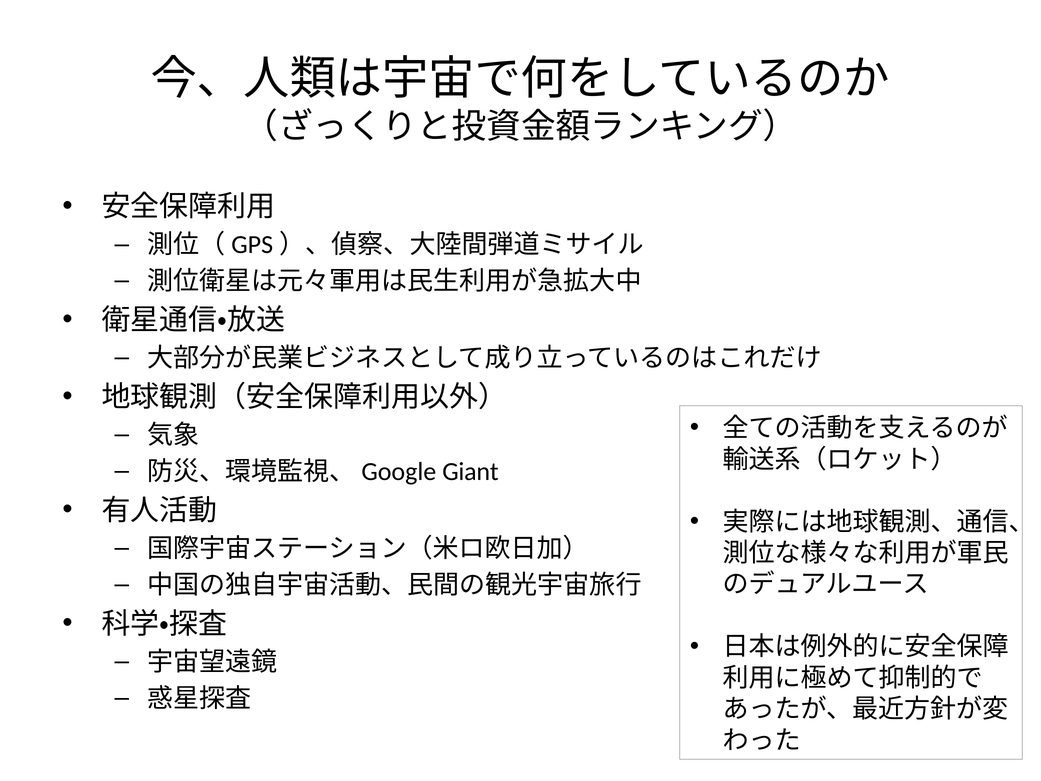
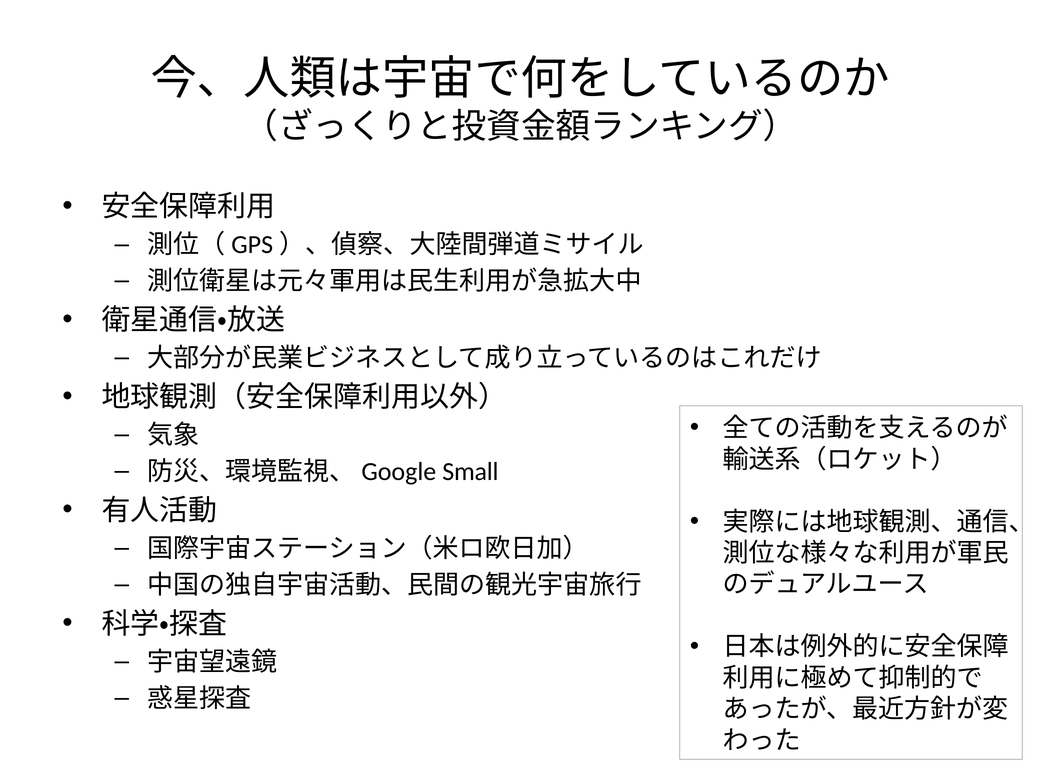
Giant: Giant -> Small (470, 471)
